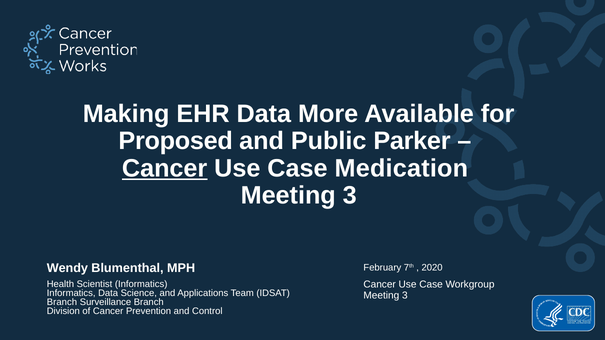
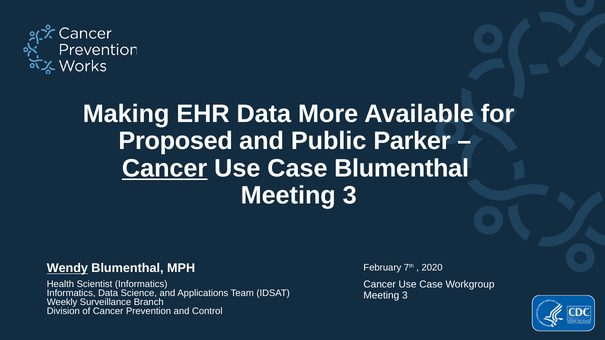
Case Medication: Medication -> Blumenthal (402, 169)
Wendy underline: none -> present (67, 269)
Branch: Branch -> Weekly (62, 303)
